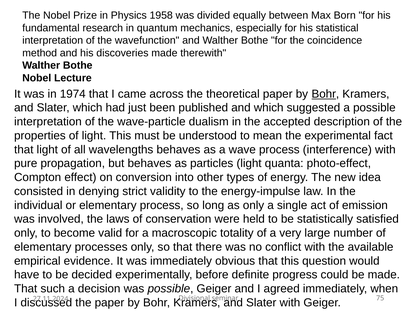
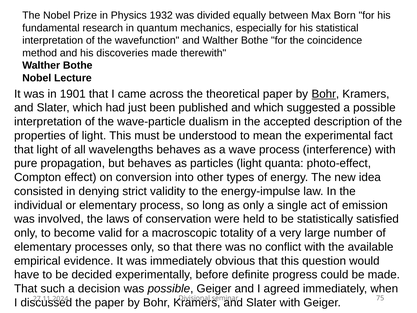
1958: 1958 -> 1932 (161, 15)
1974: 1974 -> 1901 (73, 94)
